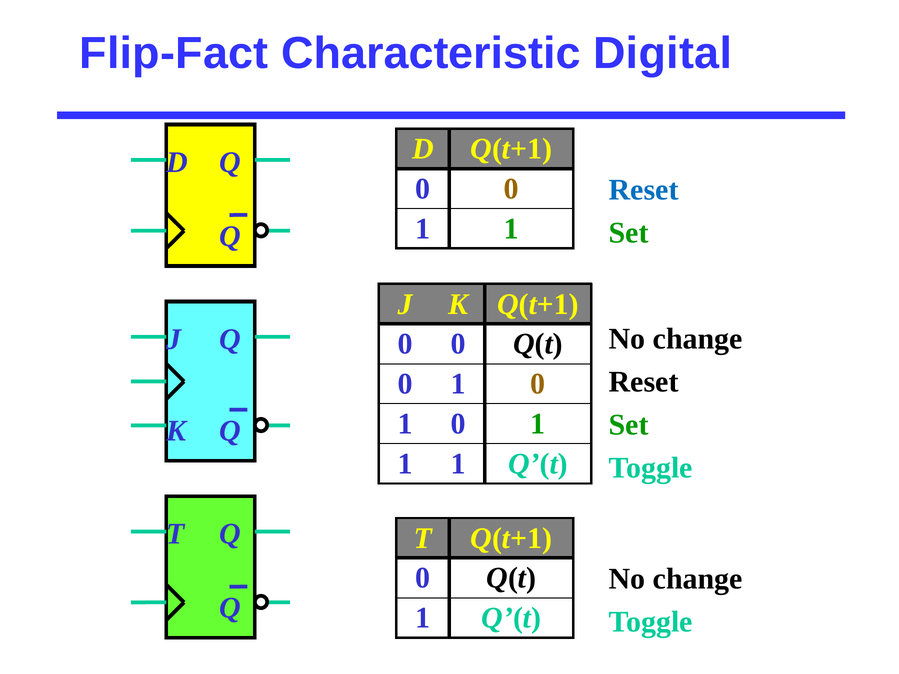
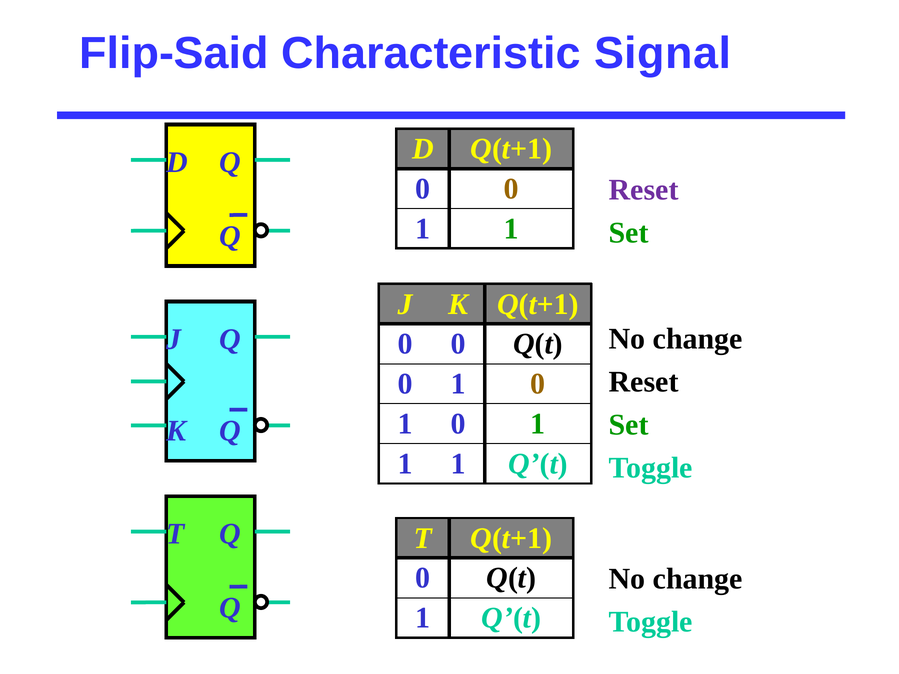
Flip-Fact: Flip-Fact -> Flip-Said (174, 53)
Digital: Digital -> Signal (663, 53)
Reset colour: blue -> purple (644, 190)
